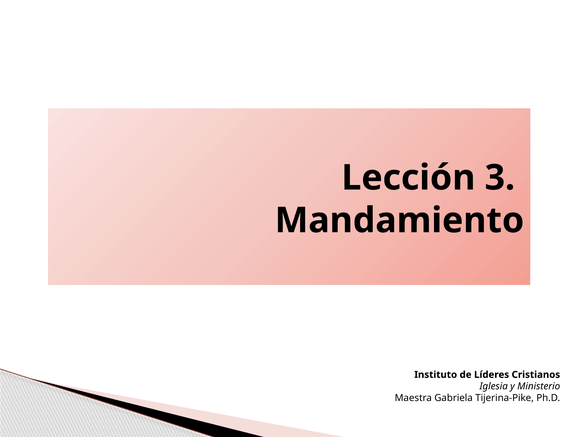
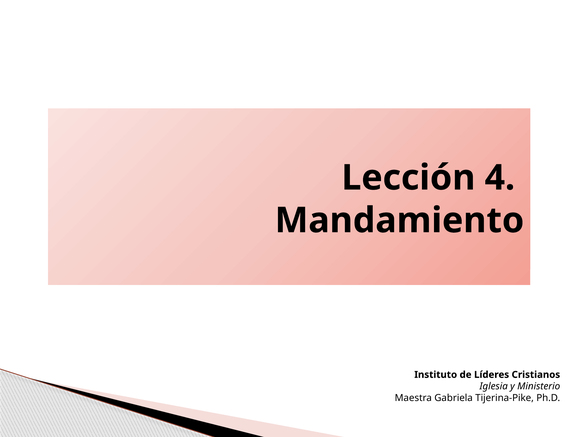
3: 3 -> 4 (500, 178)
